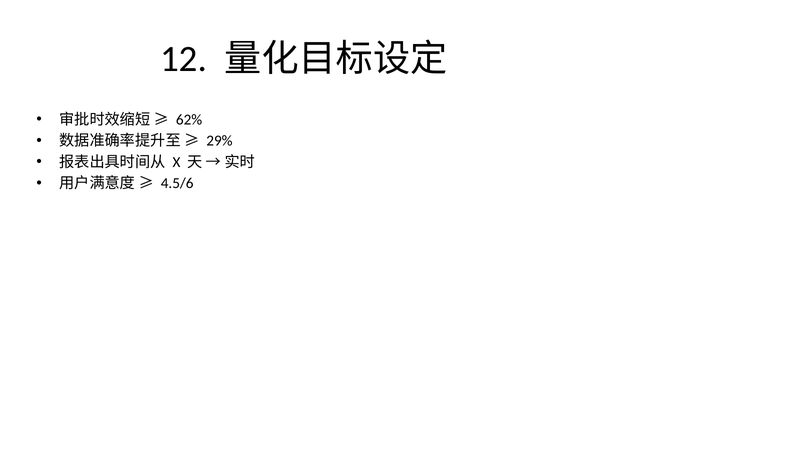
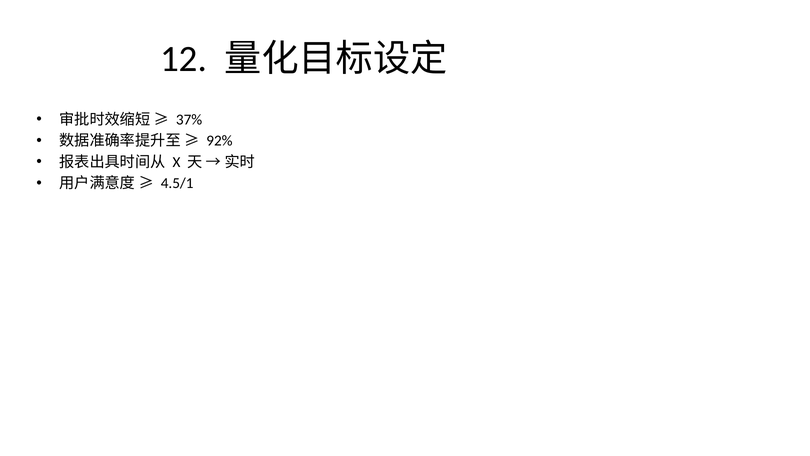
62%: 62% -> 37% (189, 120)
29%: 29% -> 92% (219, 141)
4.5/6: 4.5/6 -> 4.5/1 (177, 183)
